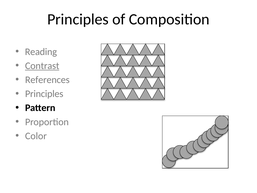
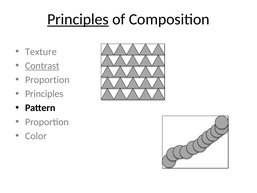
Principles underline: none -> present (78, 19)
Reading: Reading -> Texture (41, 52)
References: References -> Proportion (47, 80)
